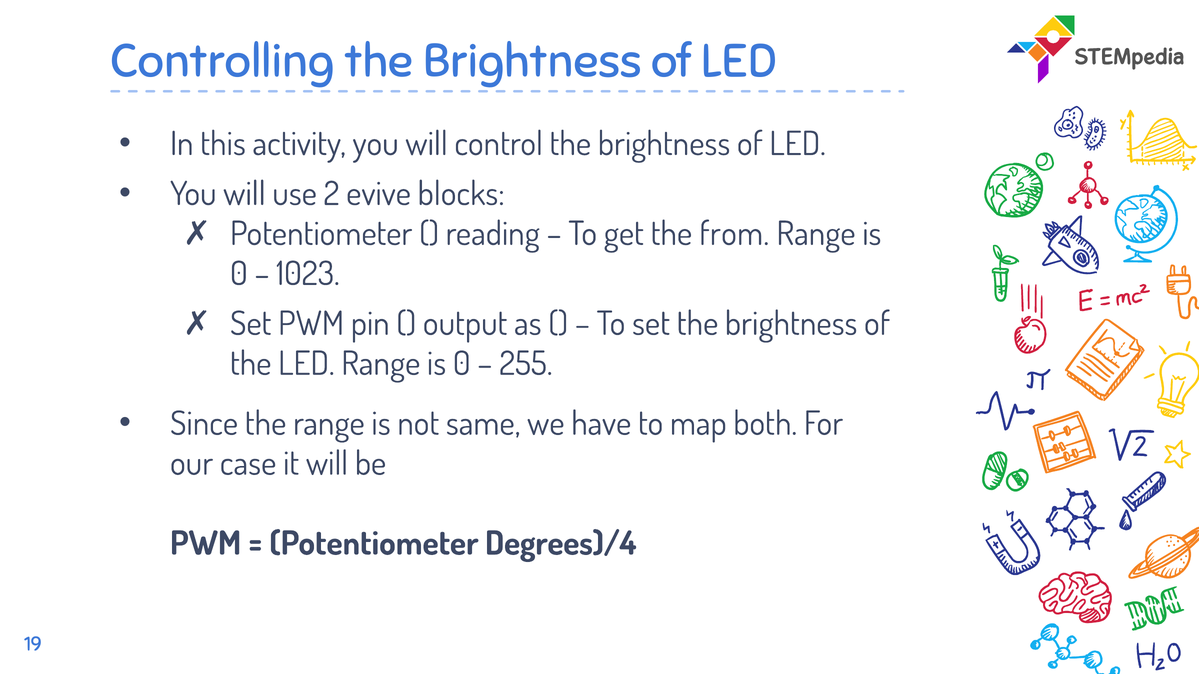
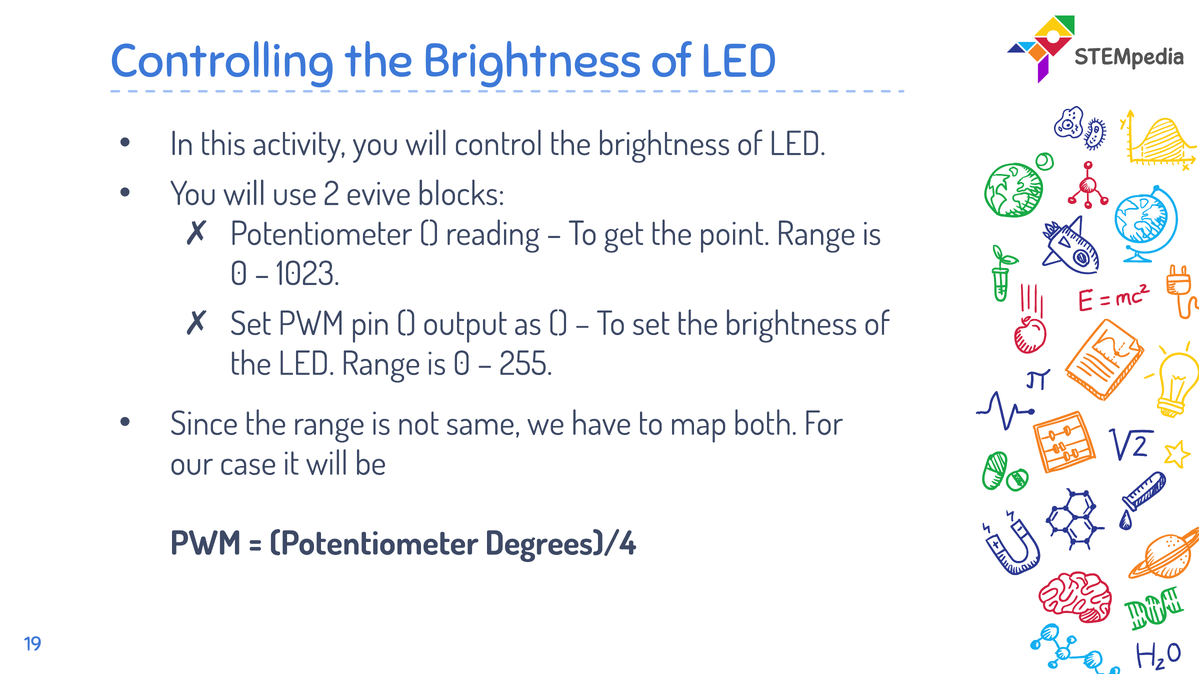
from: from -> point (734, 234)
